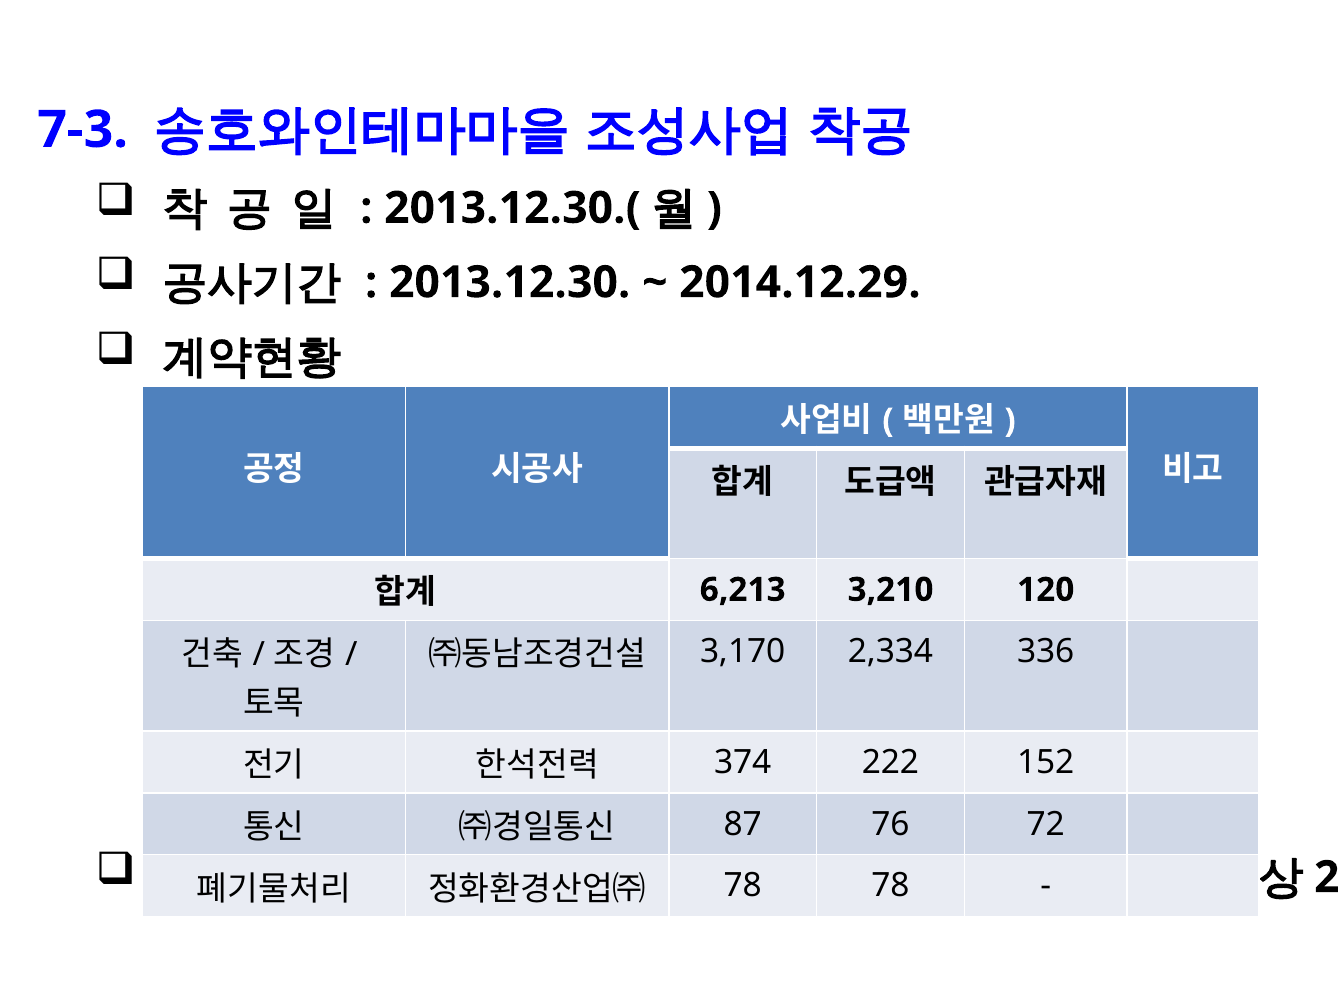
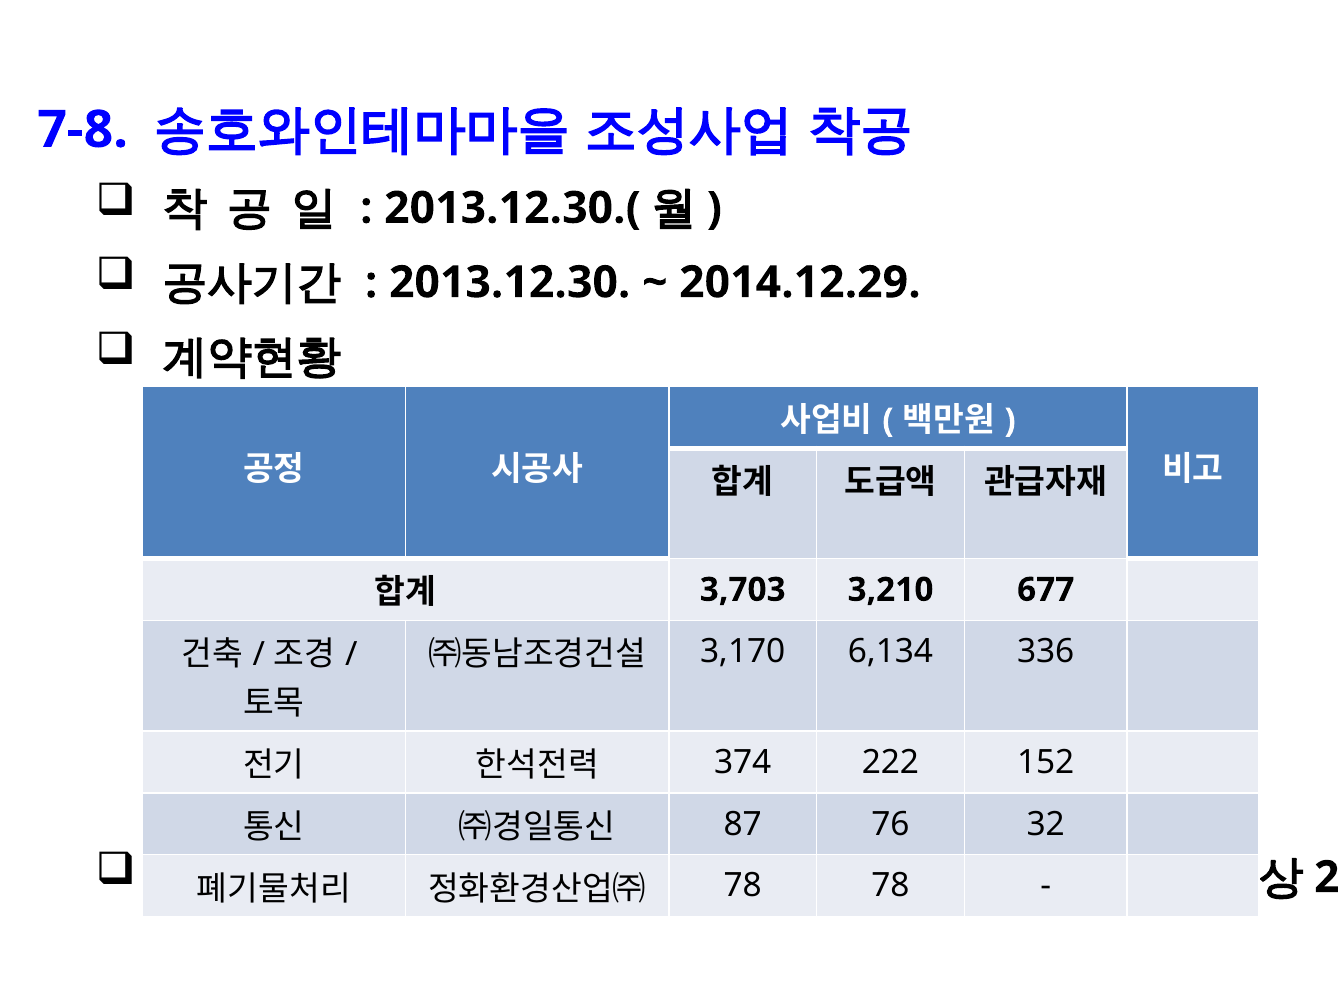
7-3: 7-3 -> 7-8 (83, 130)
6,213: 6,213 -> 3,703 (743, 589)
120: 120 -> 677 (1046, 589)
2,334: 2,334 -> 6,134 (890, 651)
72: 72 -> 32 (1046, 824)
